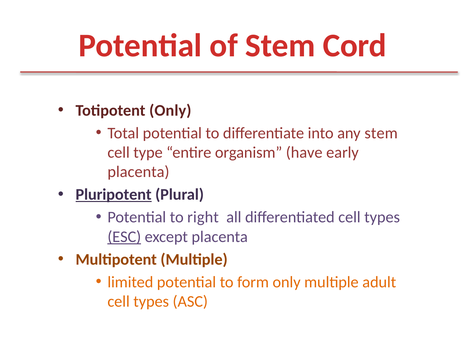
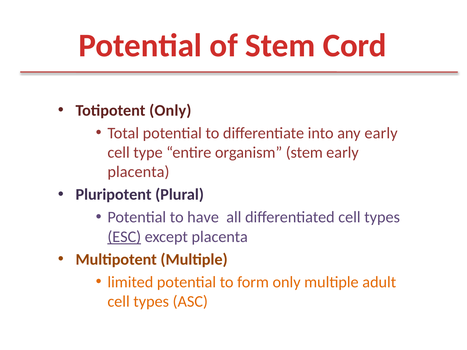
any stem: stem -> early (381, 133)
organism have: have -> stem (304, 153)
Pluripotent underline: present -> none (114, 195)
right: right -> have (203, 217)
